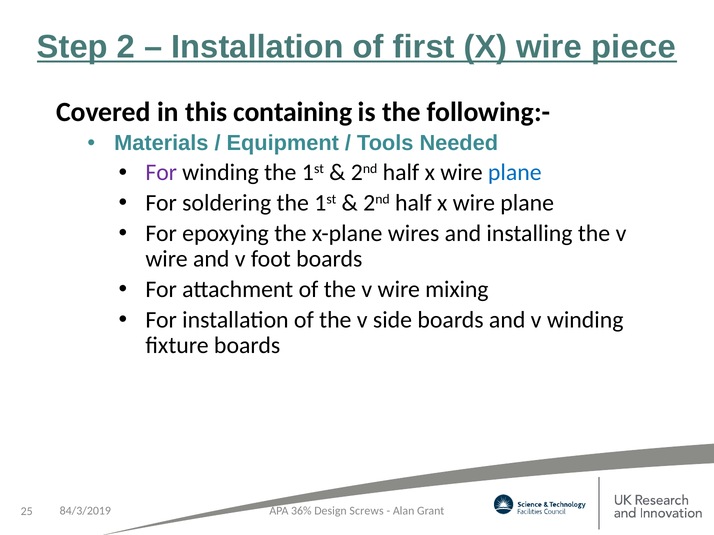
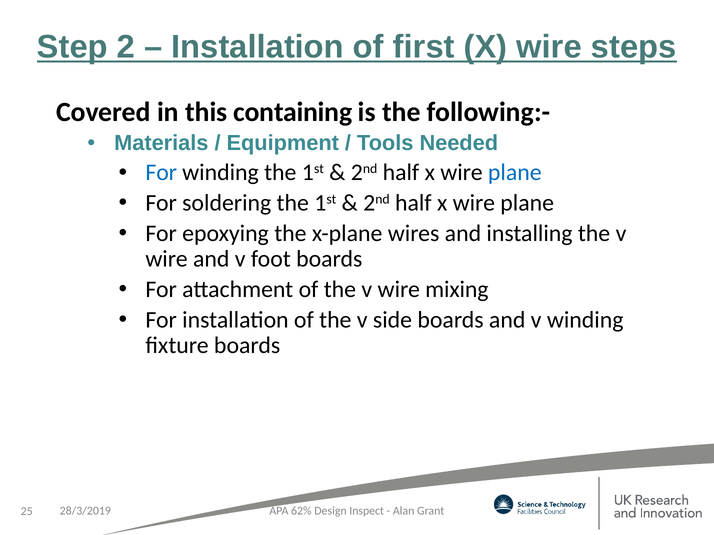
piece: piece -> steps (634, 47)
For colour: purple -> blue (161, 173)
36%: 36% -> 62% (301, 511)
Screws: Screws -> Inspect (367, 511)
84/3/2019: 84/3/2019 -> 28/3/2019 (85, 511)
